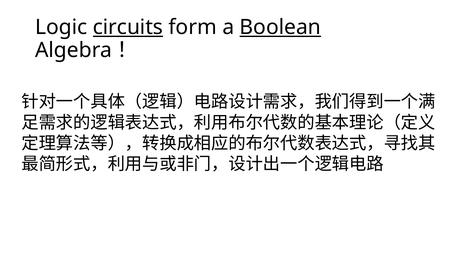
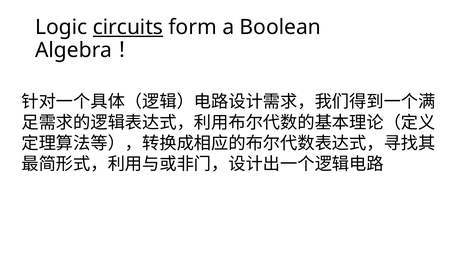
Boolean underline: present -> none (280, 27)
